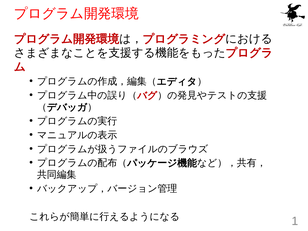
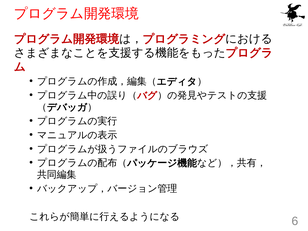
1: 1 -> 6 (295, 221)
